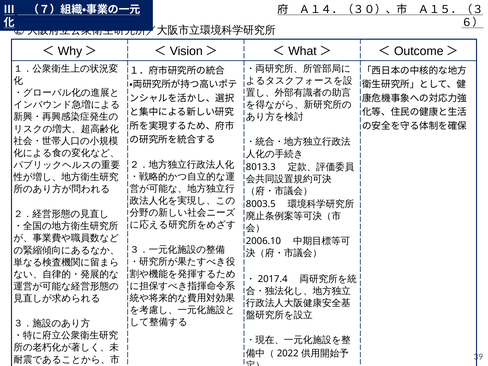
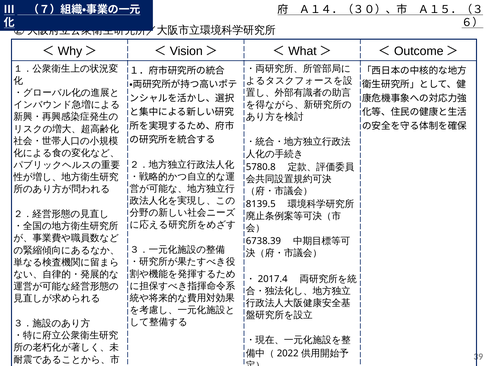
8013.3: 8013.3 -> 5780.8 (261, 167)
8003.5: 8003.5 -> 8139.5 (261, 204)
2006.10: 2006.10 -> 6738.39 (263, 241)
